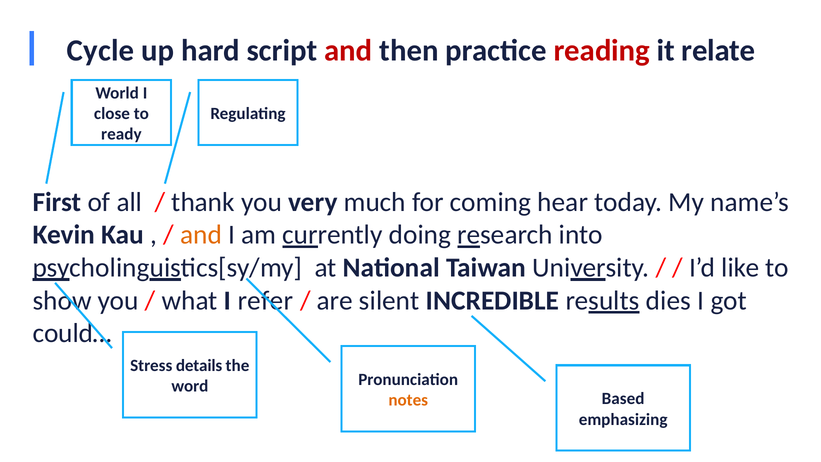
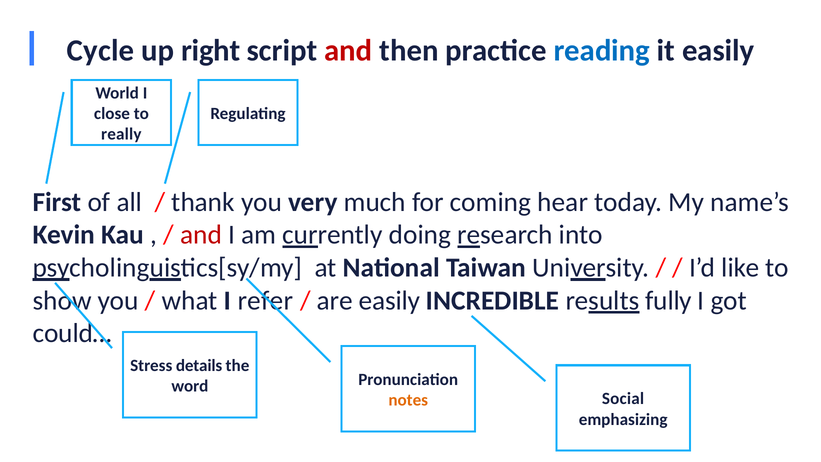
hard: hard -> right (211, 51)
reading colour: red -> blue (602, 51)
it relate: relate -> easily (718, 51)
ready: ready -> really (121, 134)
and colour: orange -> red (201, 235)
are silent: silent -> easily (389, 300)
dies: dies -> fully (669, 300)
Based: Based -> Social (623, 399)
